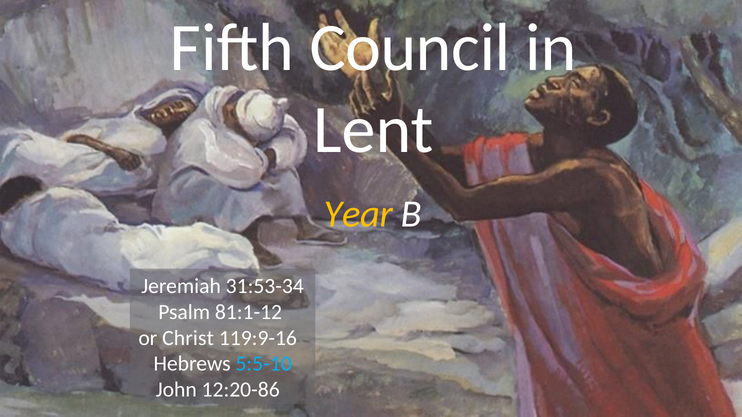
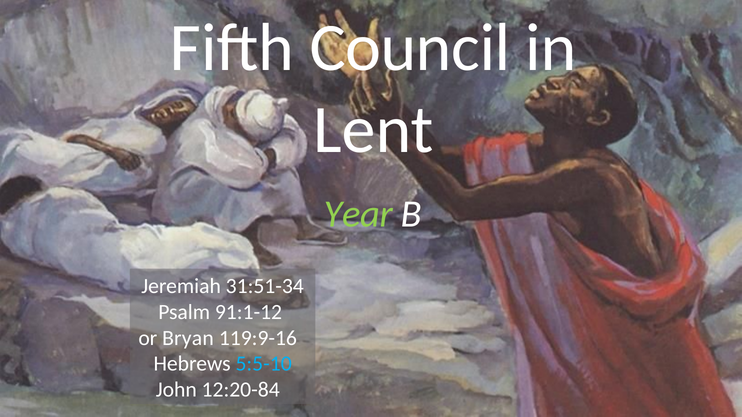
Year colour: yellow -> light green (359, 214)
31:53-34: 31:53-34 -> 31:51-34 (265, 286)
81:1-12: 81:1-12 -> 91:1-12 (248, 312)
Christ: Christ -> Bryan (188, 338)
12:20-86: 12:20-86 -> 12:20-84 (241, 390)
